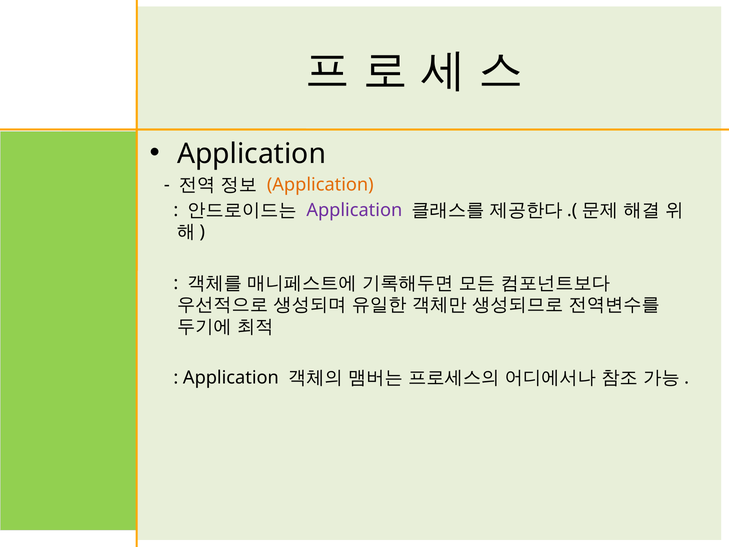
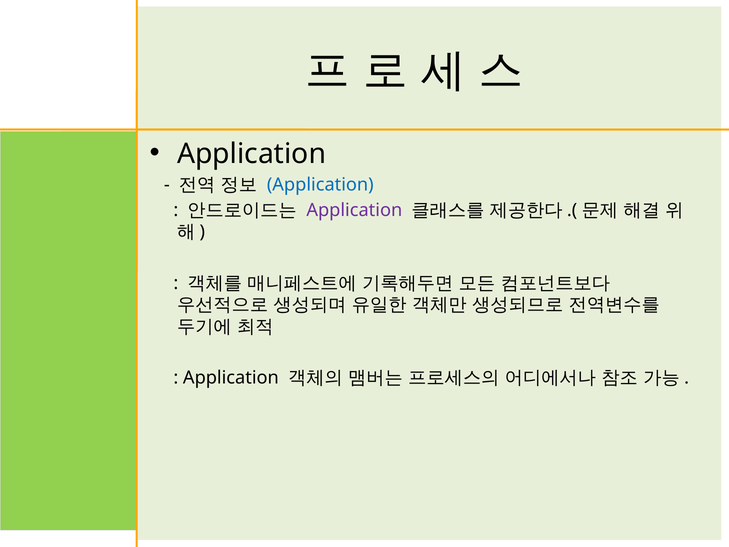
Application colour: orange -> blue (320, 184)
